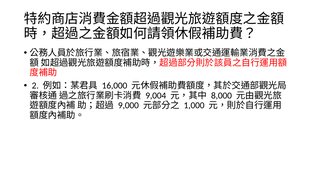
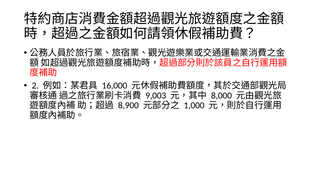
9,004: 9,004 -> 9,003 (156, 96)
9,000: 9,000 -> 8,900 (128, 105)
